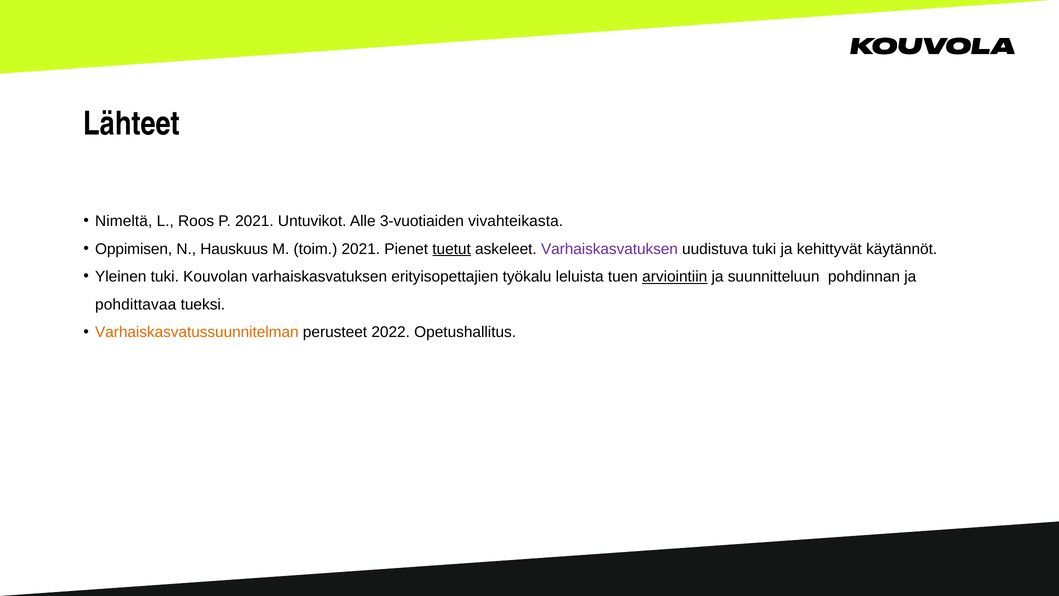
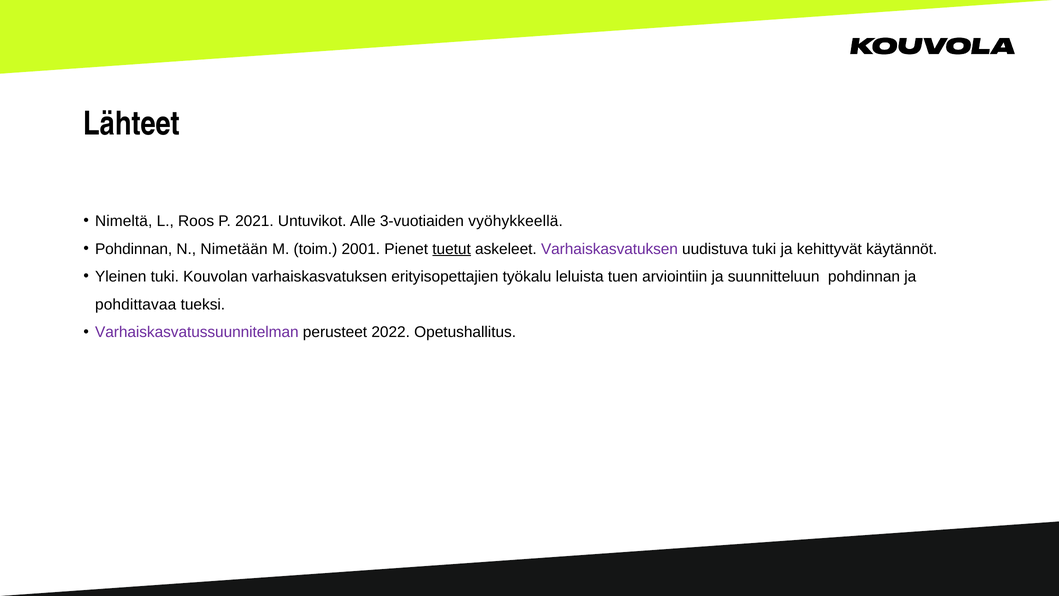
vivahteikasta: vivahteikasta -> vyöhykkeellä (516, 221)
Oppimisen: Oppimisen -> Pohdinnan (134, 249)
Hauskuus: Hauskuus -> Nimetään (234, 249)
toim 2021: 2021 -> 2001 (361, 249)
arviointiin underline: present -> none (675, 277)
Varhaiskasvatussuunnitelman colour: orange -> purple (197, 332)
